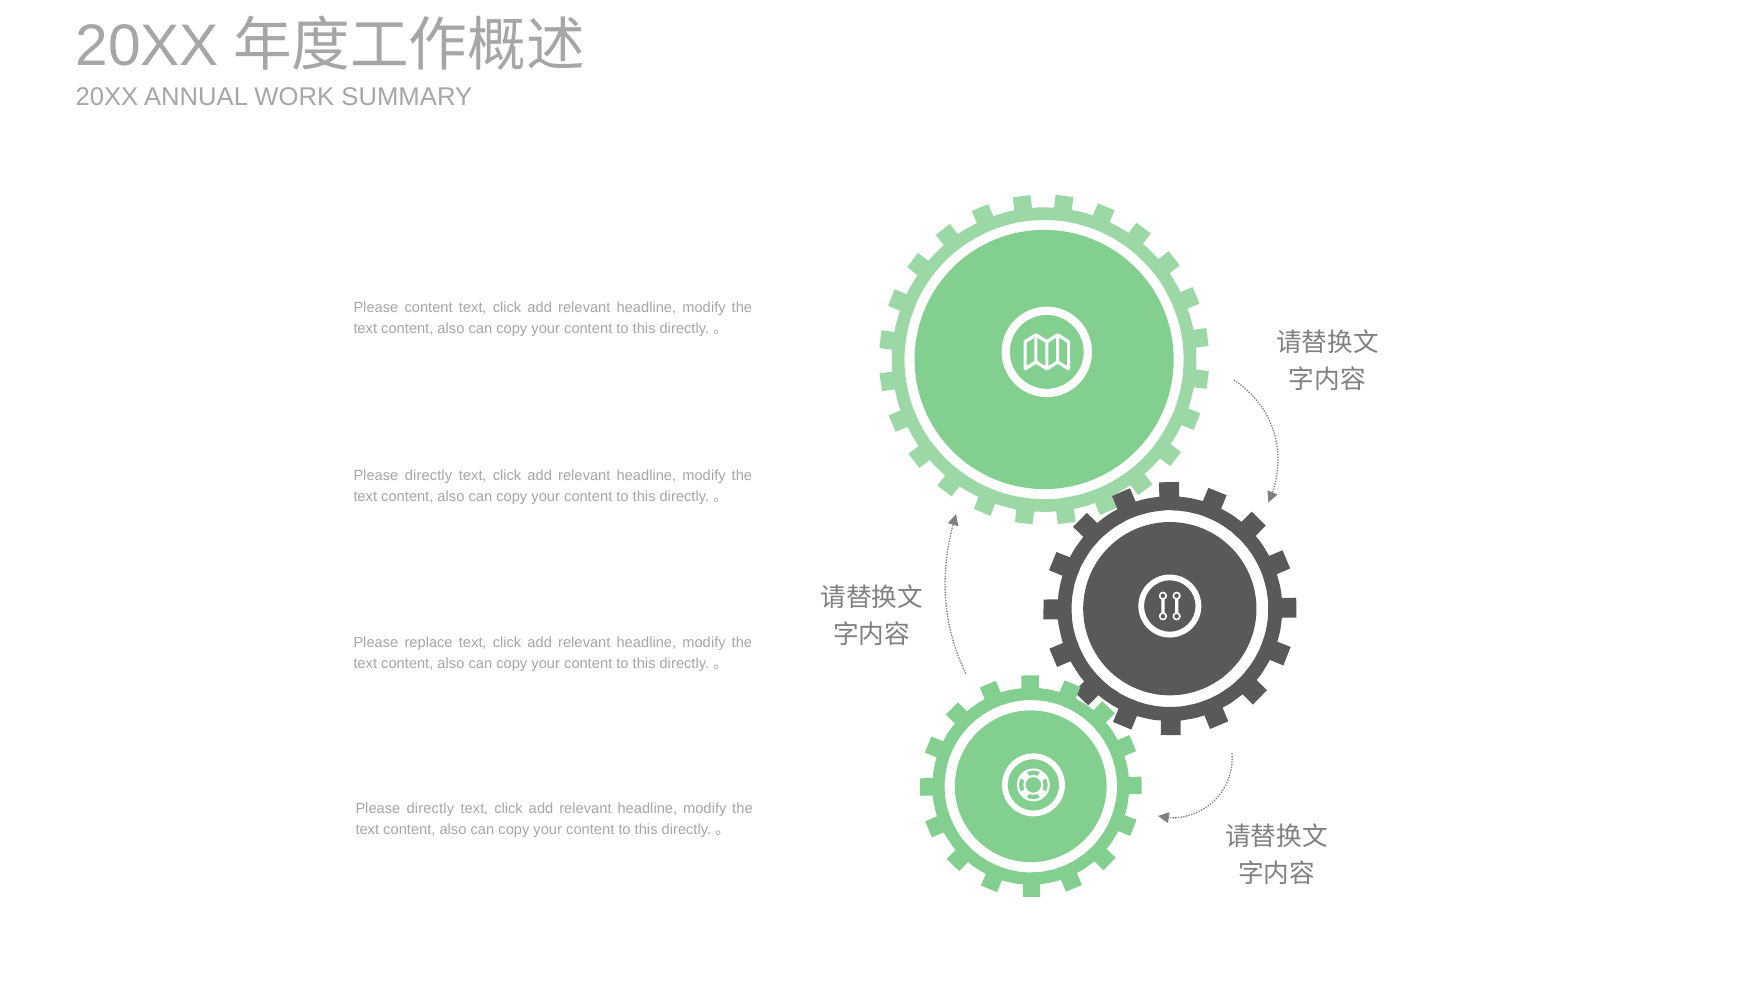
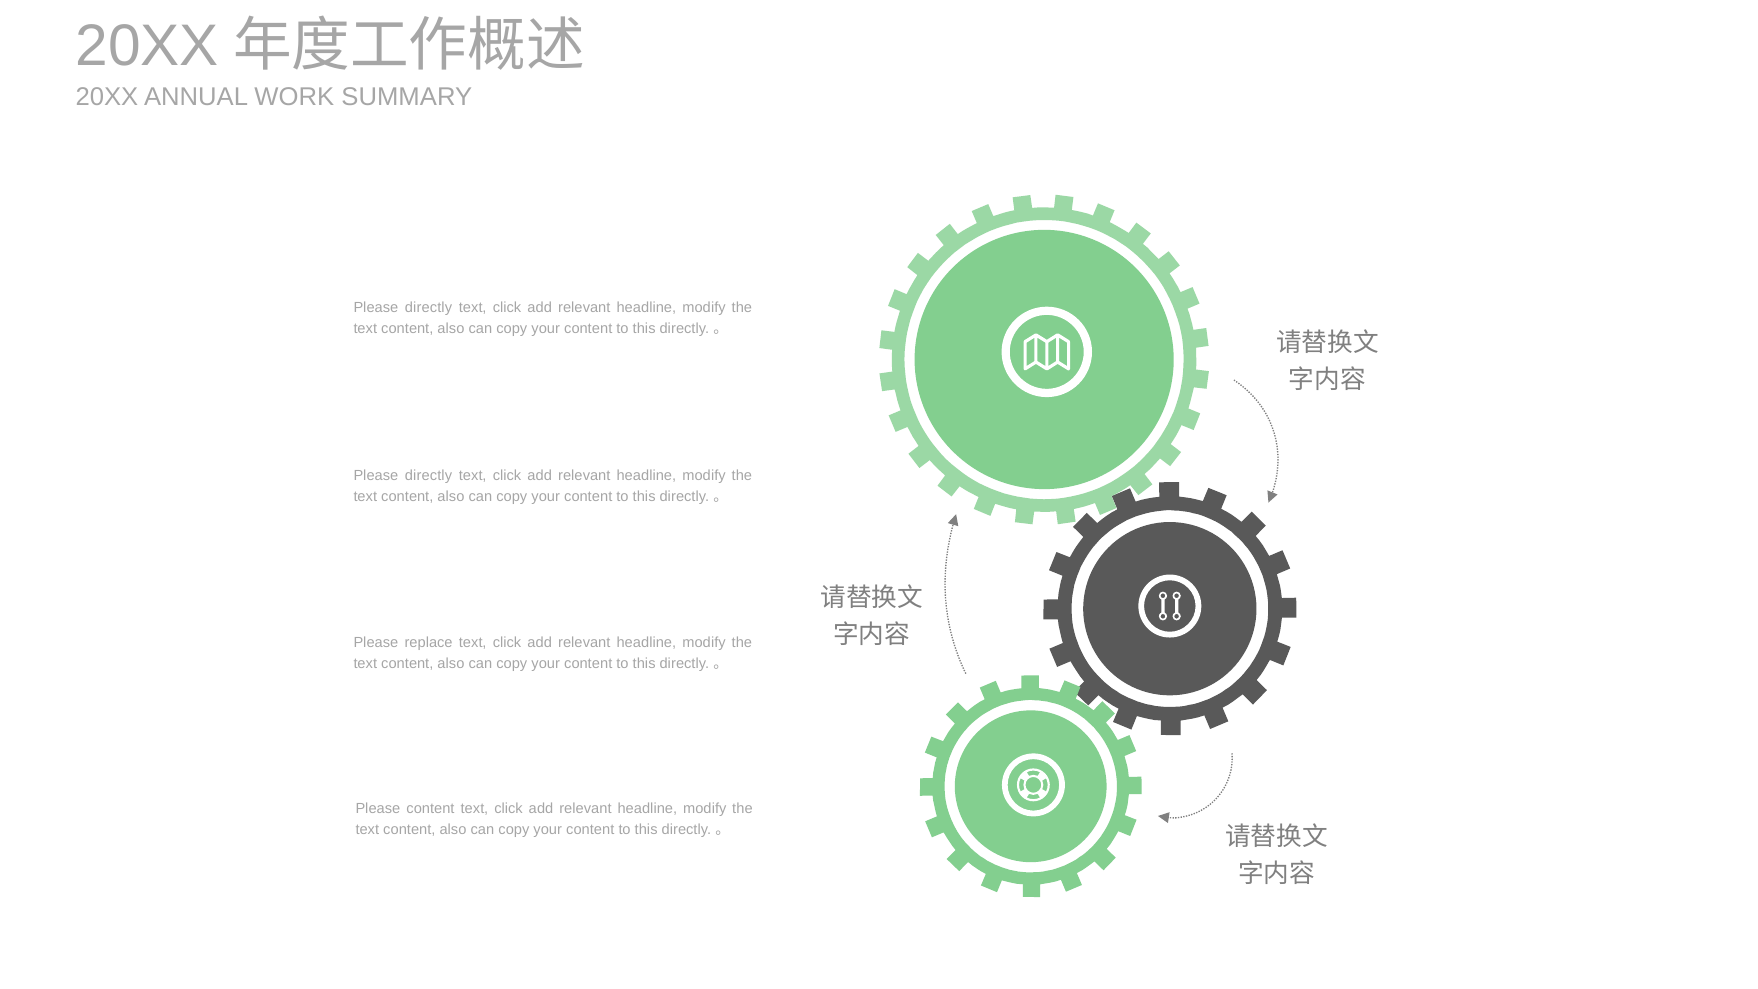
content: content -> directly (429, 308)
directly: directly -> content (430, 809)
